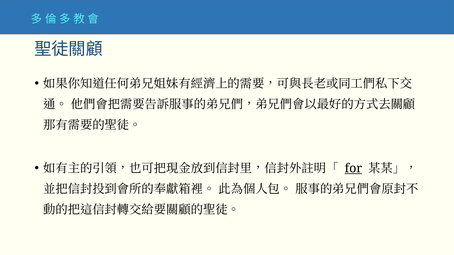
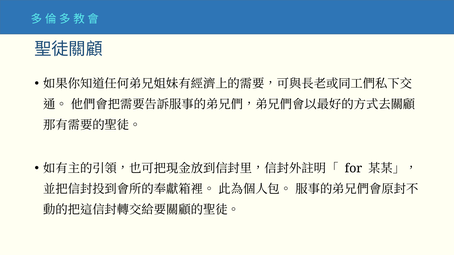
for underline: present -> none (353, 169)
